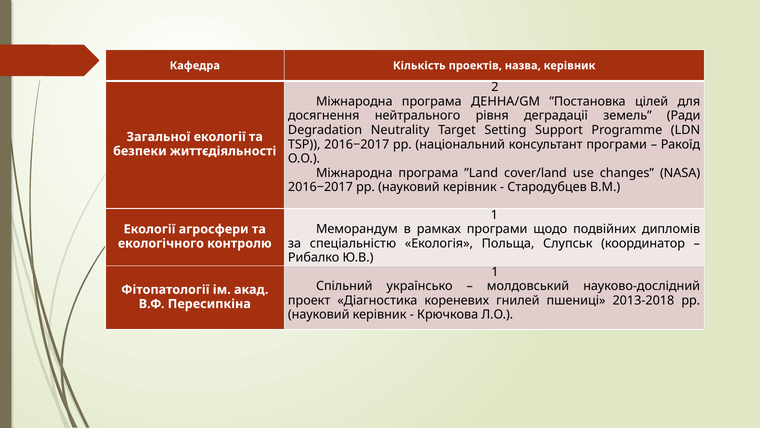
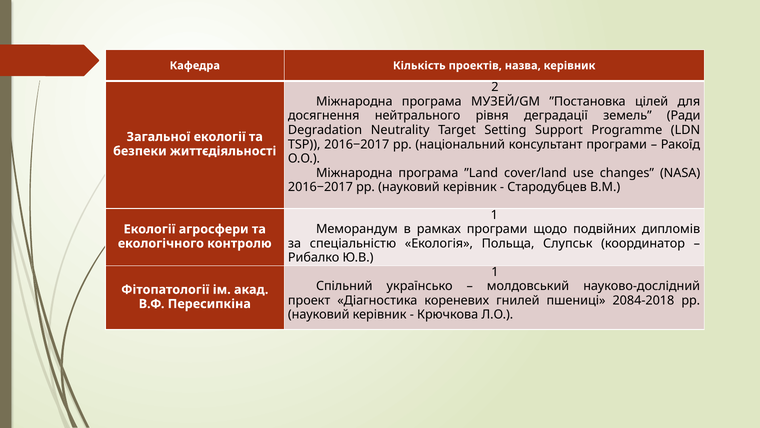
ДЕННА/GM: ДЕННА/GM -> МУЗЕЙ/GM (506, 101)
2013-2018: 2013-2018 -> 2084-2018 (643, 300)
